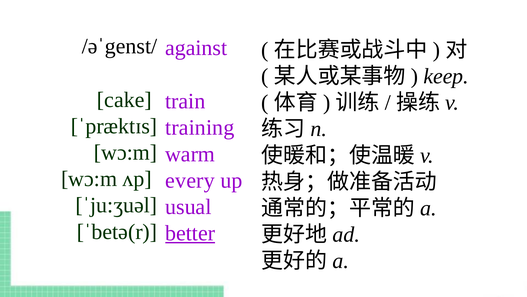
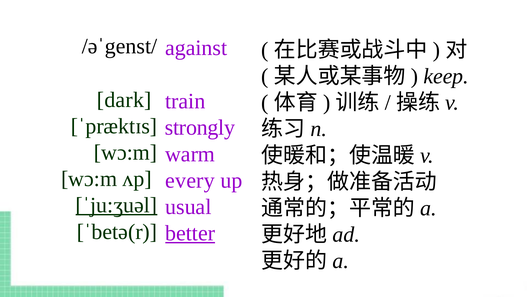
cake: cake -> dark (124, 100)
training: training -> strongly (200, 127)
ˈju:ʒuəl underline: none -> present (116, 205)
